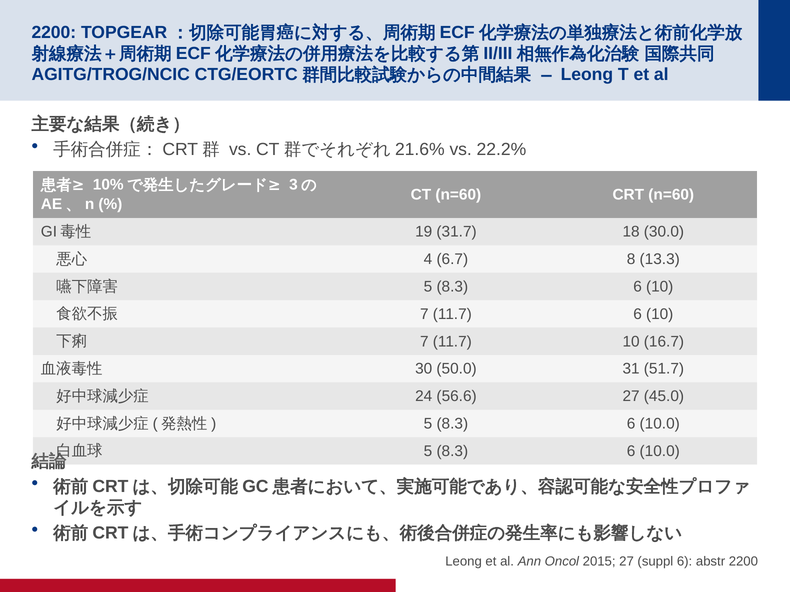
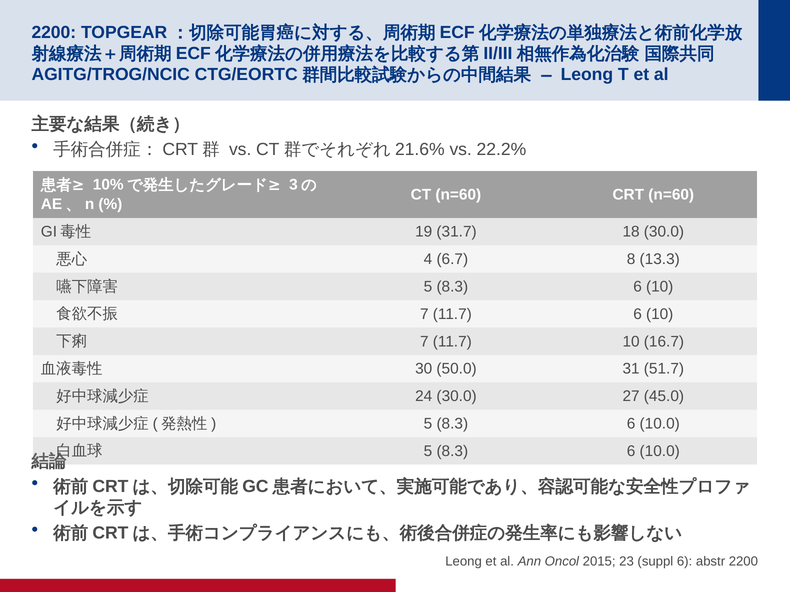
24 56.6: 56.6 -> 30.0 (457, 397)
2015 27: 27 -> 23 (627, 562)
